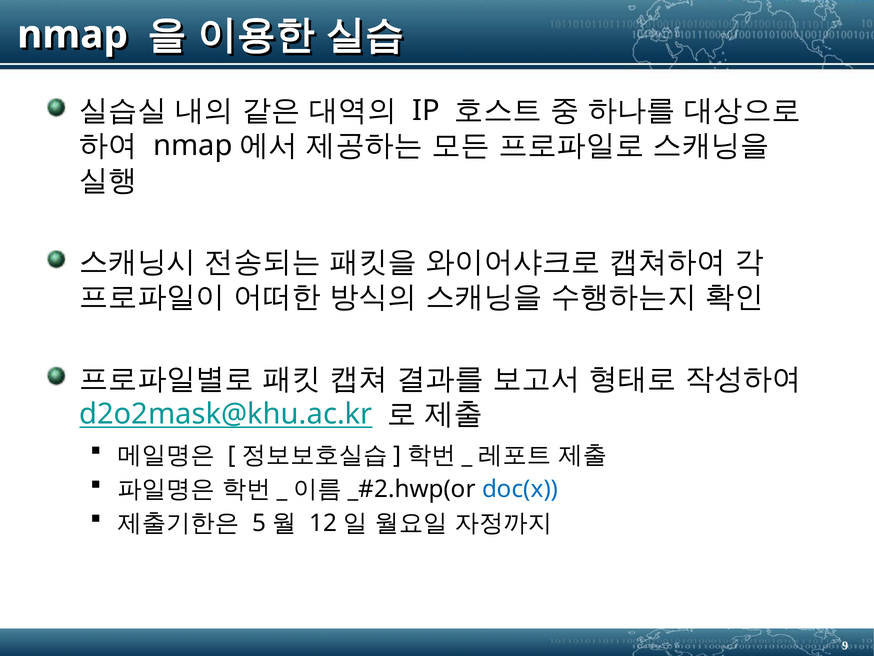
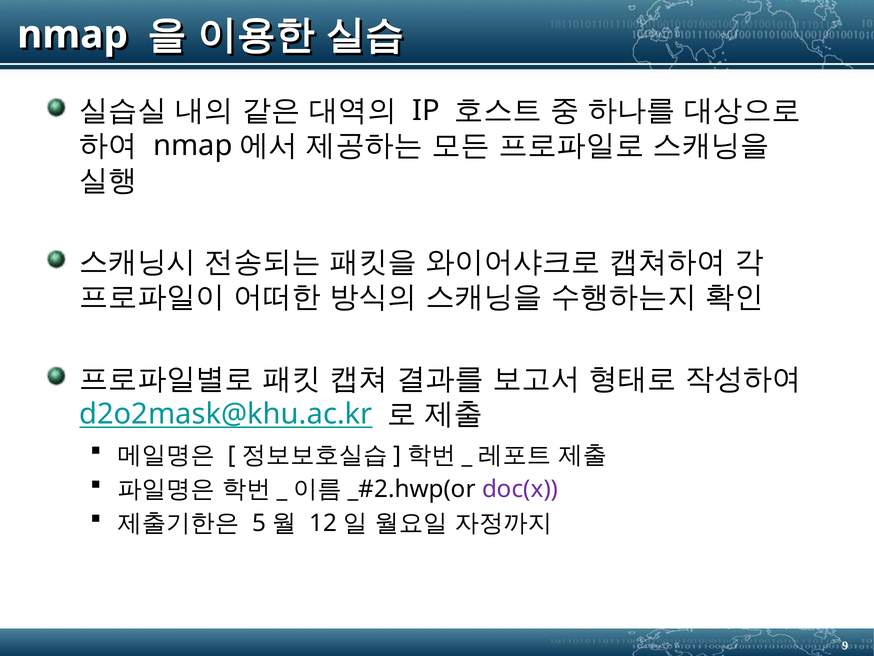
doc(x colour: blue -> purple (520, 489)
